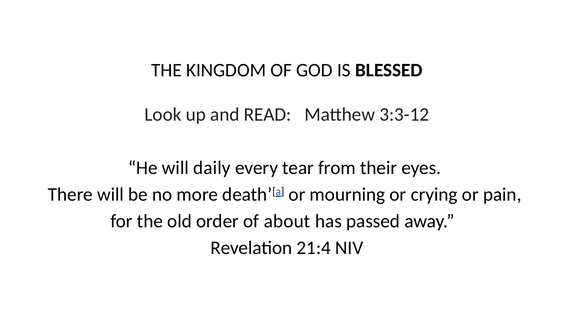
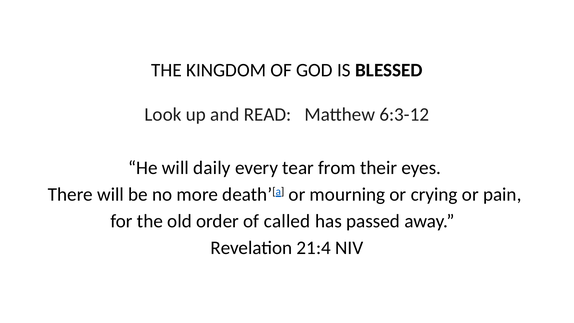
3:3-12: 3:3-12 -> 6:3-12 (404, 115)
about: about -> called (287, 221)
